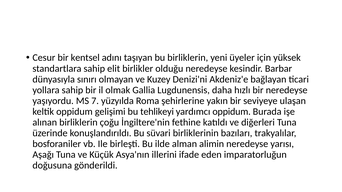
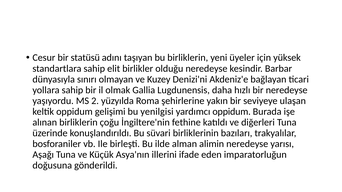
kentsel: kentsel -> statüsü (85, 58)
7: 7 -> 2 (95, 101)
tehlikeyi: tehlikeyi -> yenilgisi (157, 112)
